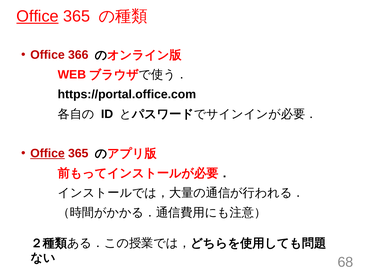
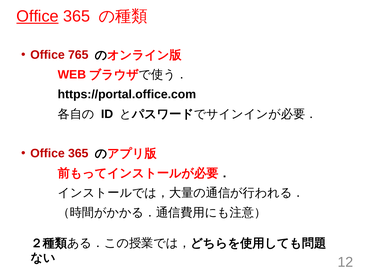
366: 366 -> 765 (78, 55)
Office underline: present -> none (48, 153)
68: 68 -> 12 (345, 262)
